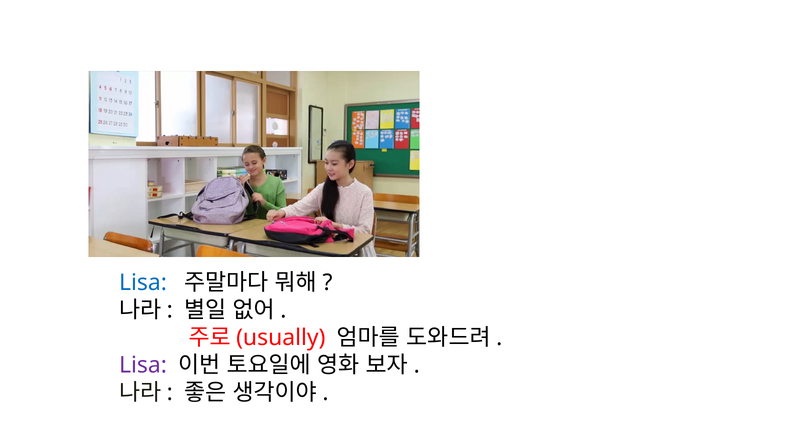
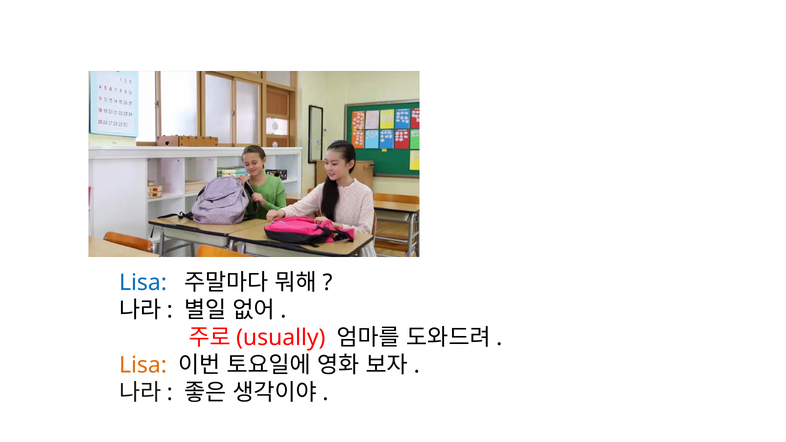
Lisa colour: purple -> orange (143, 365)
